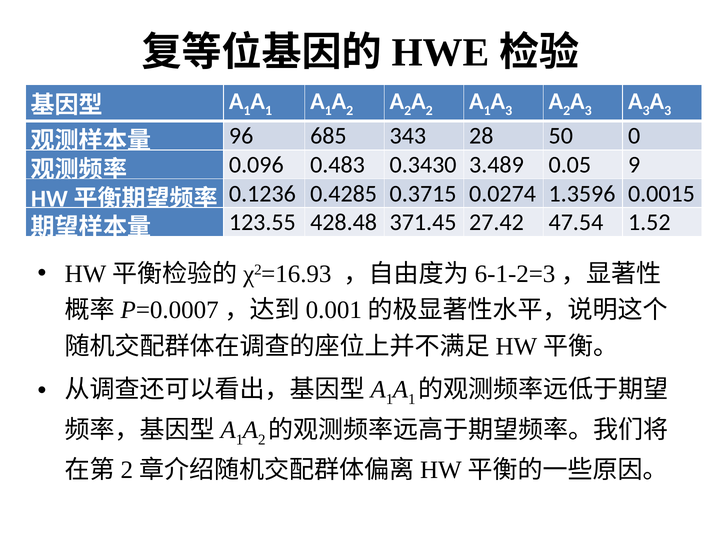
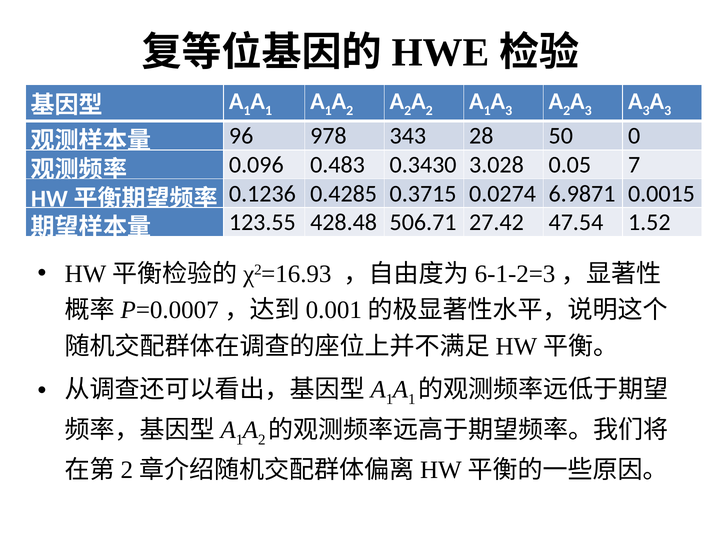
685: 685 -> 978 (328, 136)
3.489: 3.489 -> 3.028 (496, 165)
9: 9 -> 7 (634, 165)
1.3596: 1.3596 -> 6.9871 (582, 194)
371.45: 371.45 -> 506.71 (423, 222)
